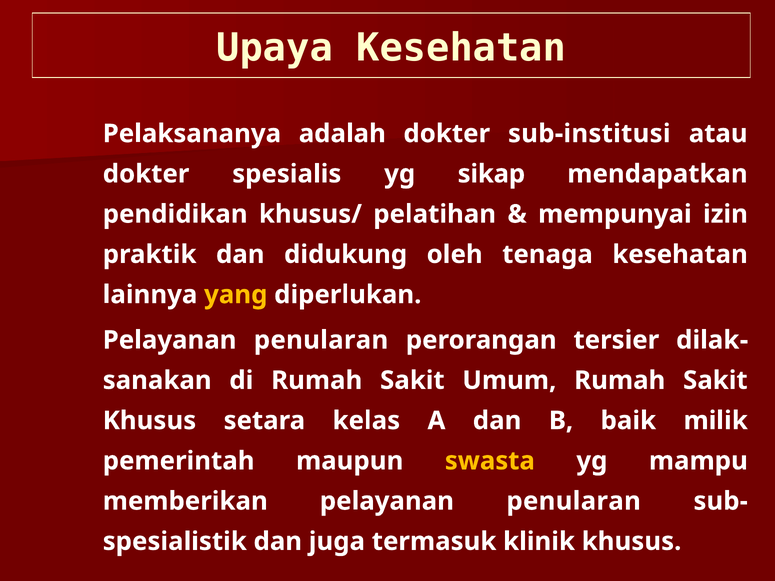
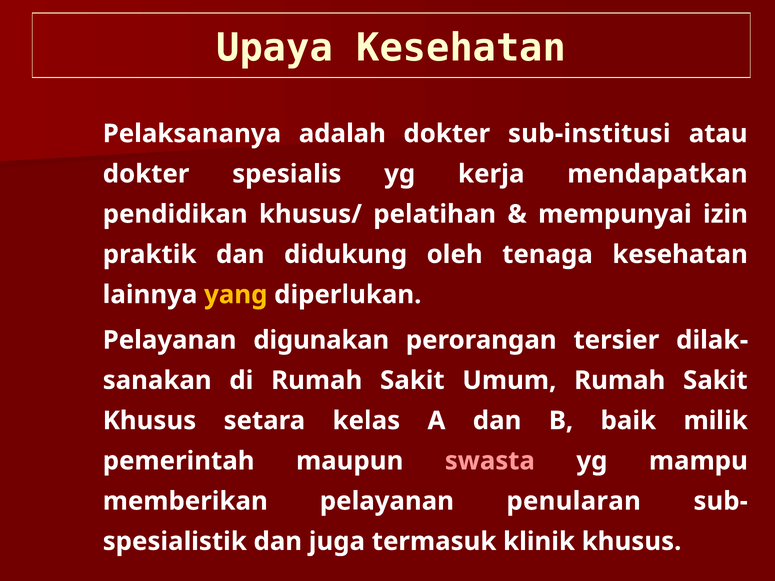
sikap: sikap -> kerja (491, 174)
penularan: penularan -> digunakan (321, 340)
swasta colour: yellow -> pink (490, 461)
